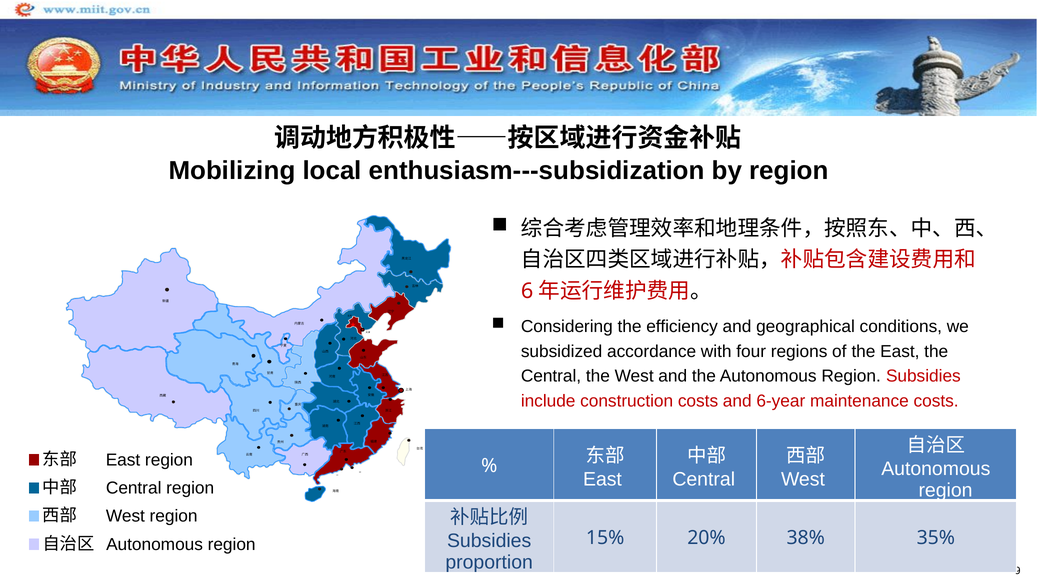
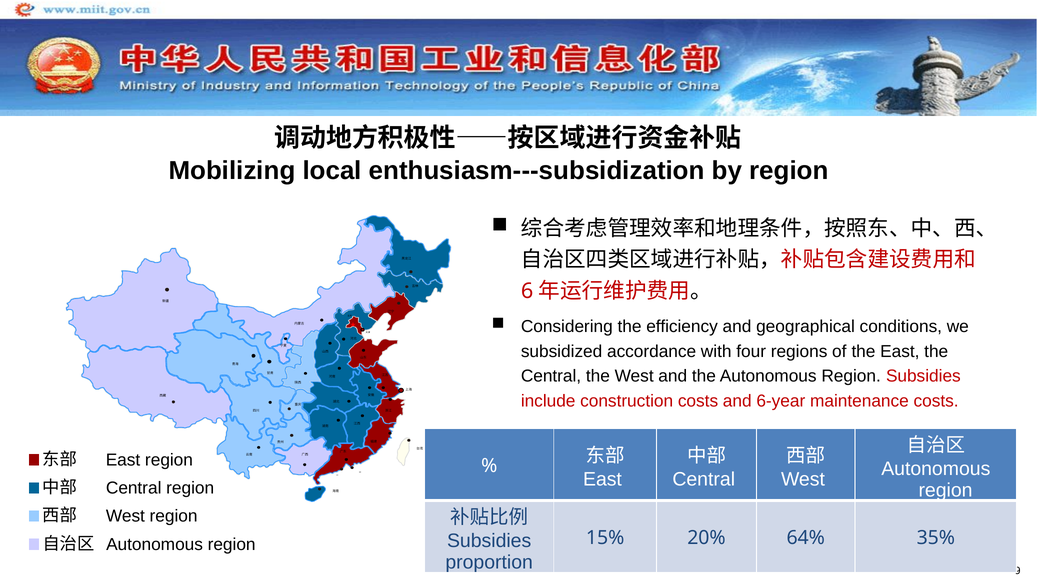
38%: 38% -> 64% (806, 538)
